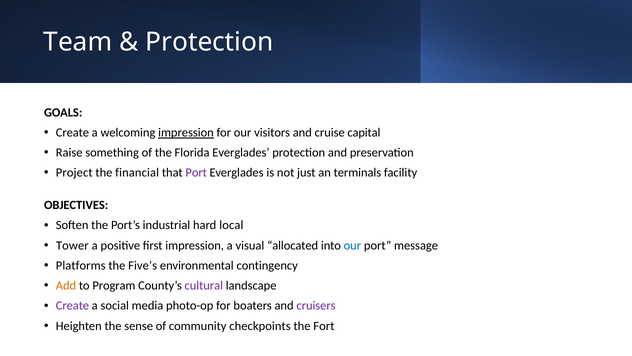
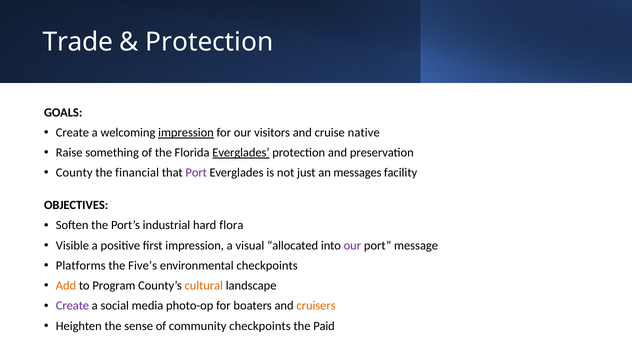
Team: Team -> Trade (78, 42)
capital: capital -> native (364, 132)
Everglades underline: none -> present (241, 152)
Project: Project -> County (74, 173)
terminals: terminals -> messages (357, 173)
local: local -> flora (231, 225)
Tower: Tower -> Visible (72, 245)
our colour: blue -> purple (352, 245)
environmental contingency: contingency -> checkpoints (267, 265)
cultural colour: purple -> orange (204, 285)
cruisers colour: purple -> orange (316, 305)
Fort: Fort -> Paid (324, 325)
